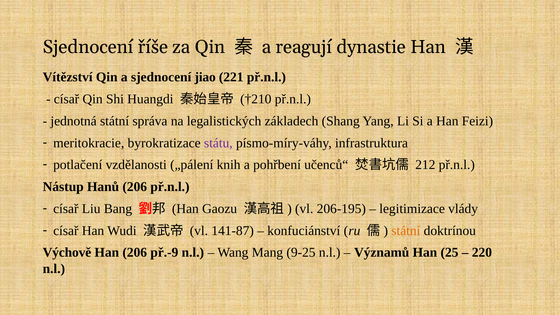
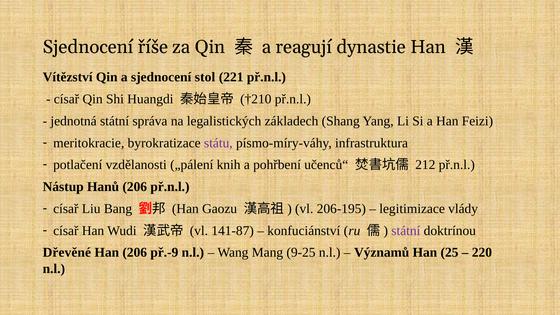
jiao: jiao -> stol (205, 77)
státní colour: orange -> purple (406, 231)
Výchově: Výchově -> Dřevěné (67, 253)
